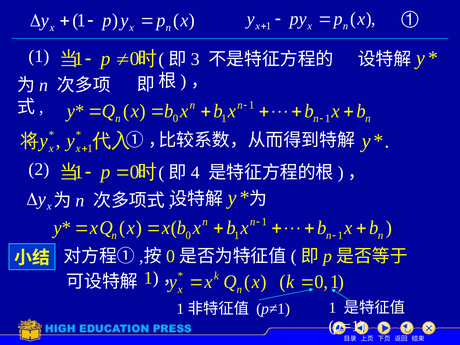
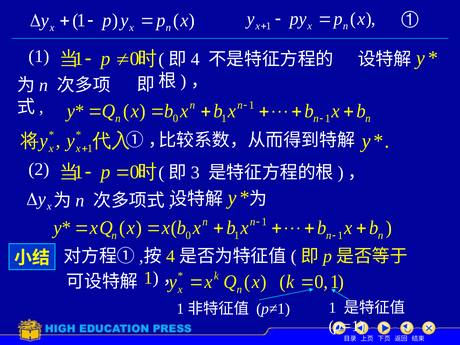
3: 3 -> 4 (195, 59)
4: 4 -> 3 (195, 173)
0: 0 -> 4 (170, 256)
